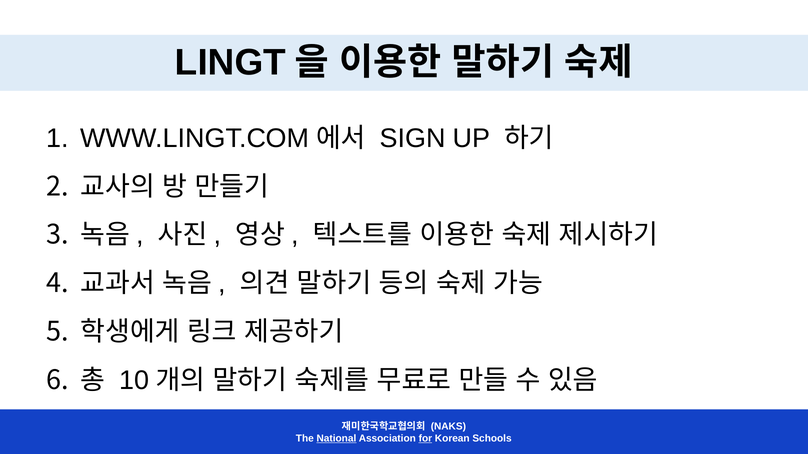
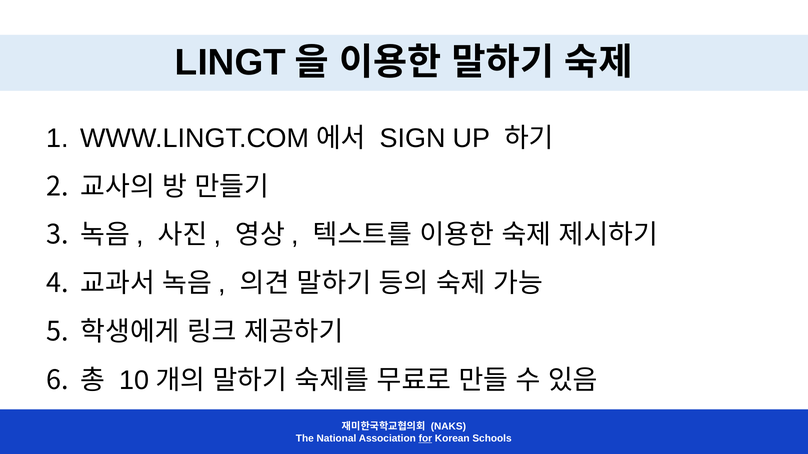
National underline: present -> none (336, 439)
